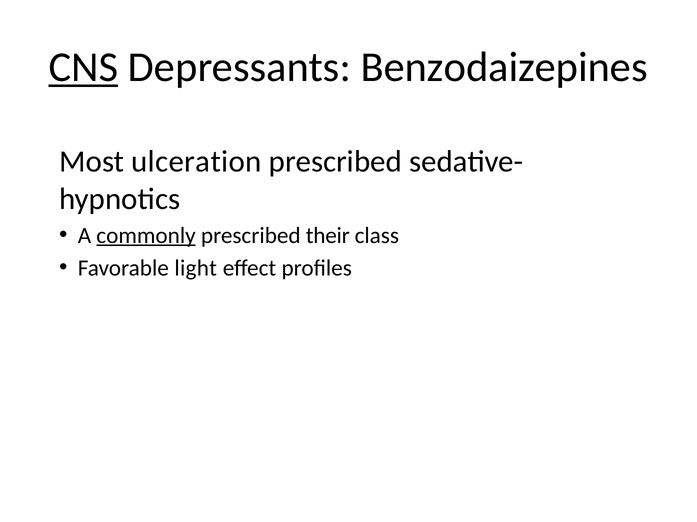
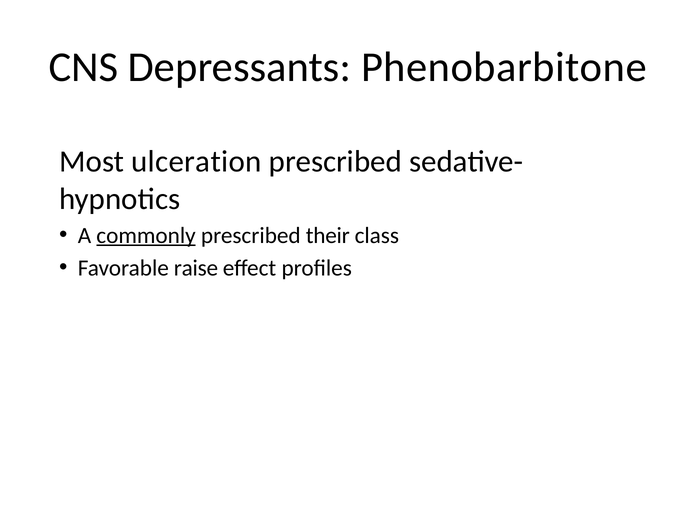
CNS underline: present -> none (83, 67)
Benzodaizepines: Benzodaizepines -> Phenobarbitone (504, 67)
light: light -> raise (196, 268)
